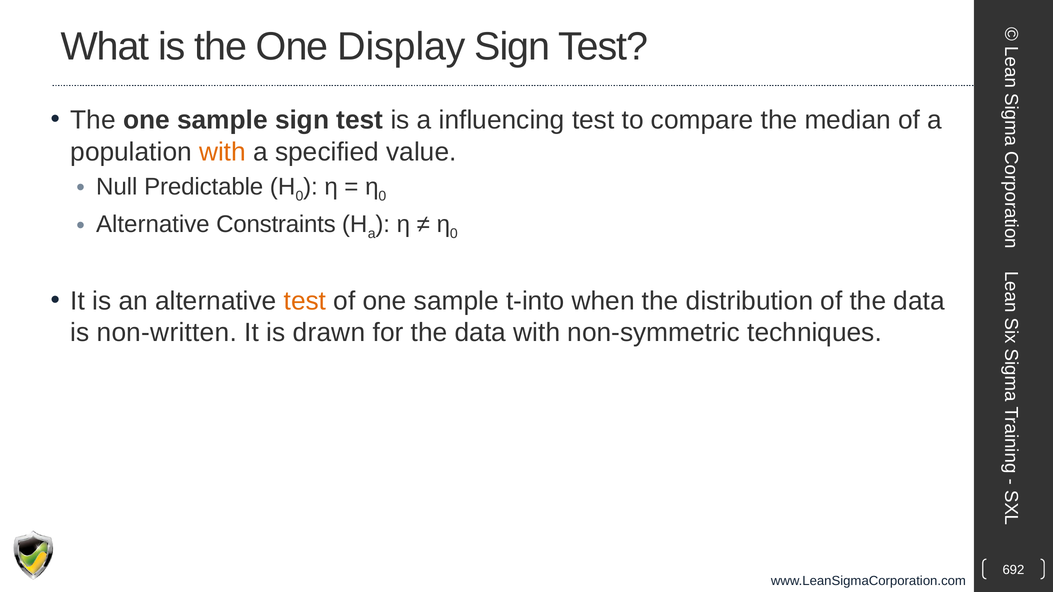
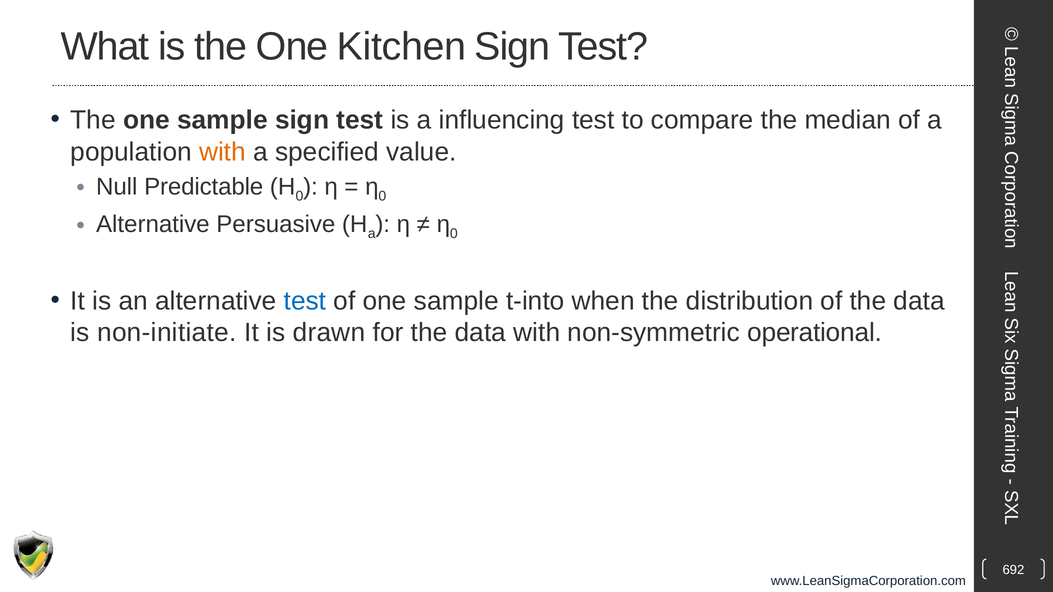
Display: Display -> Kitchen (402, 47)
Constraints: Constraints -> Persuasive (276, 225)
test colour: orange -> blue (305, 301)
non-written: non-written -> non-initiate (167, 333)
techniques: techniques -> operational (815, 333)
